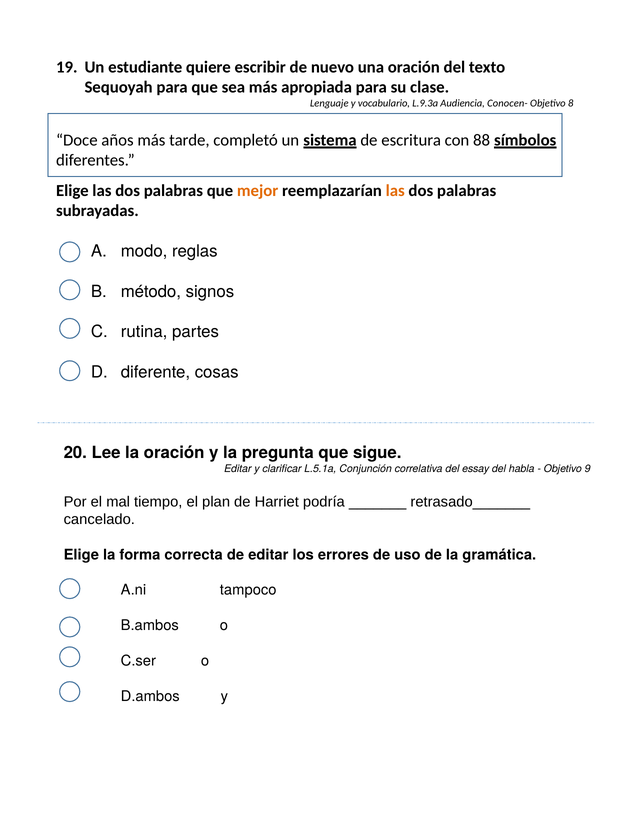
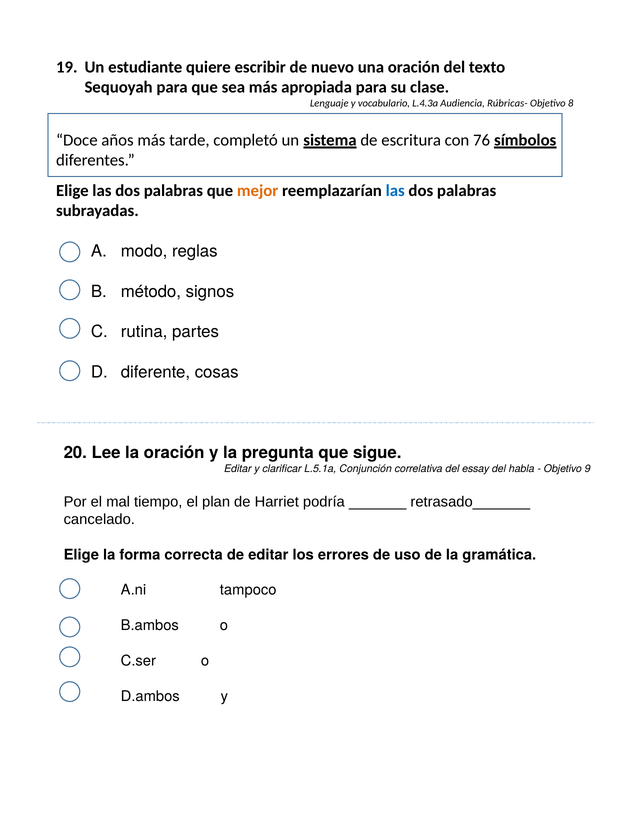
L.9.3a: L.9.3a -> L.4.3a (425, 103)
Conocen-: Conocen- -> Rúbricas- (507, 103)
88: 88 -> 76 (482, 140)
las colour: orange -> blue (395, 191)
